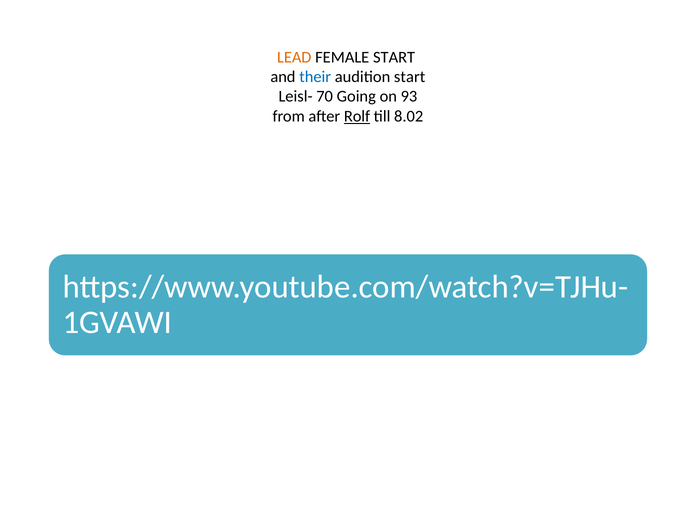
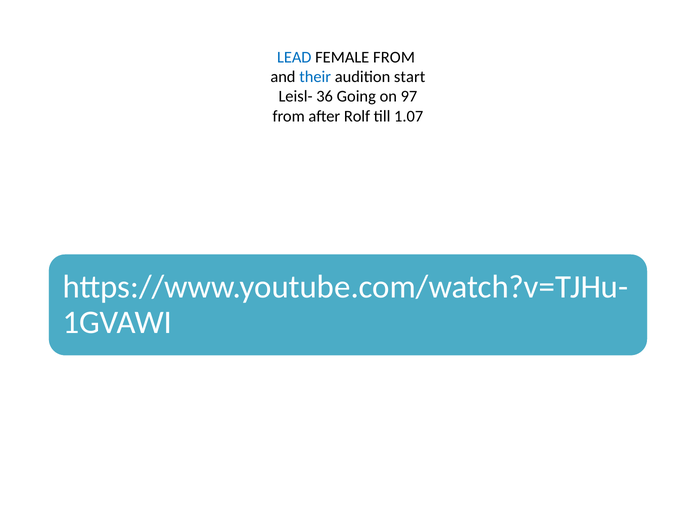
LEAD colour: orange -> blue (294, 57)
FEMALE START: START -> FROM (394, 57)
70: 70 -> 36 (325, 97)
93: 93 -> 97 (409, 97)
Rolf underline: present -> none (357, 116)
8.02: 8.02 -> 1.07 (409, 116)
